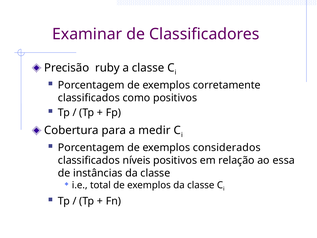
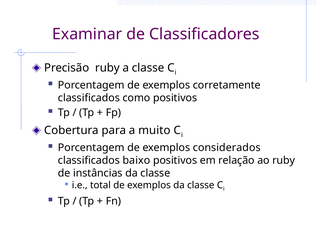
medir: medir -> muito (154, 130)
níveis: níveis -> baixo (136, 160)
ao essa: essa -> ruby (284, 160)
